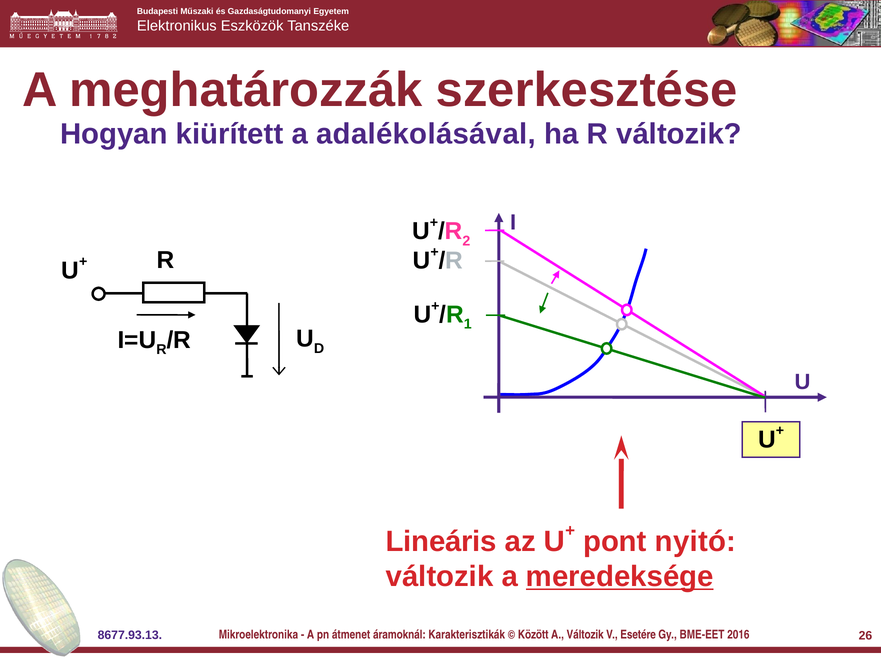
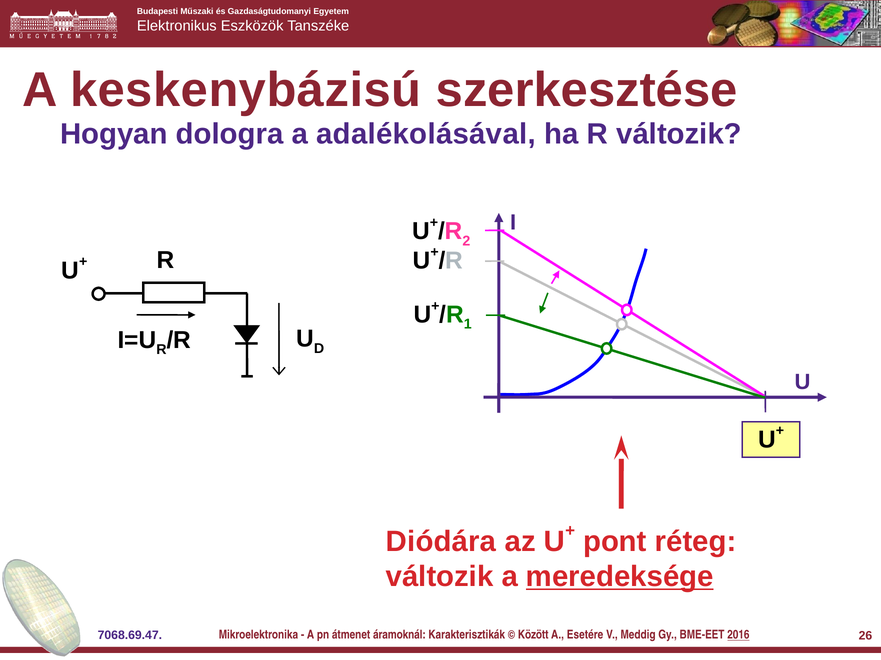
meghatározzák: meghatározzák -> keskenybázisú (246, 90)
kiürített: kiürített -> dologra (230, 134)
Lineáris: Lineáris -> Diódára (441, 542)
nyitó: nyitó -> réteg (696, 542)
8677.93.13: 8677.93.13 -> 7068.69.47 (130, 636)
A Változik: Változik -> Esetére (585, 636)
Esetére: Esetére -> Meddig (638, 636)
2016 underline: none -> present (738, 636)
